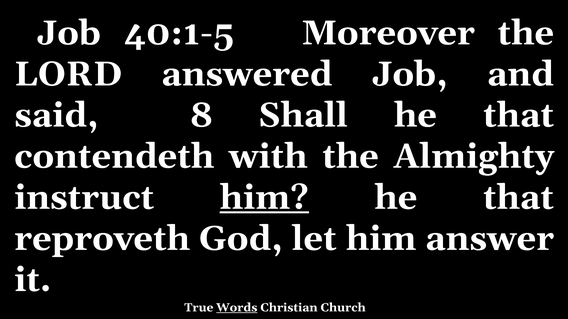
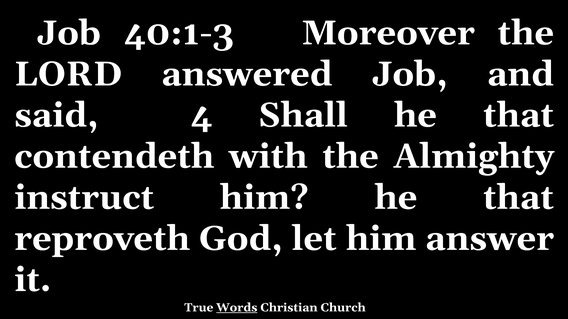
40:1-5: 40:1-5 -> 40:1-3 (179, 33)
8: 8 -> 4 (202, 115)
him underline: present -> none (264, 198)
